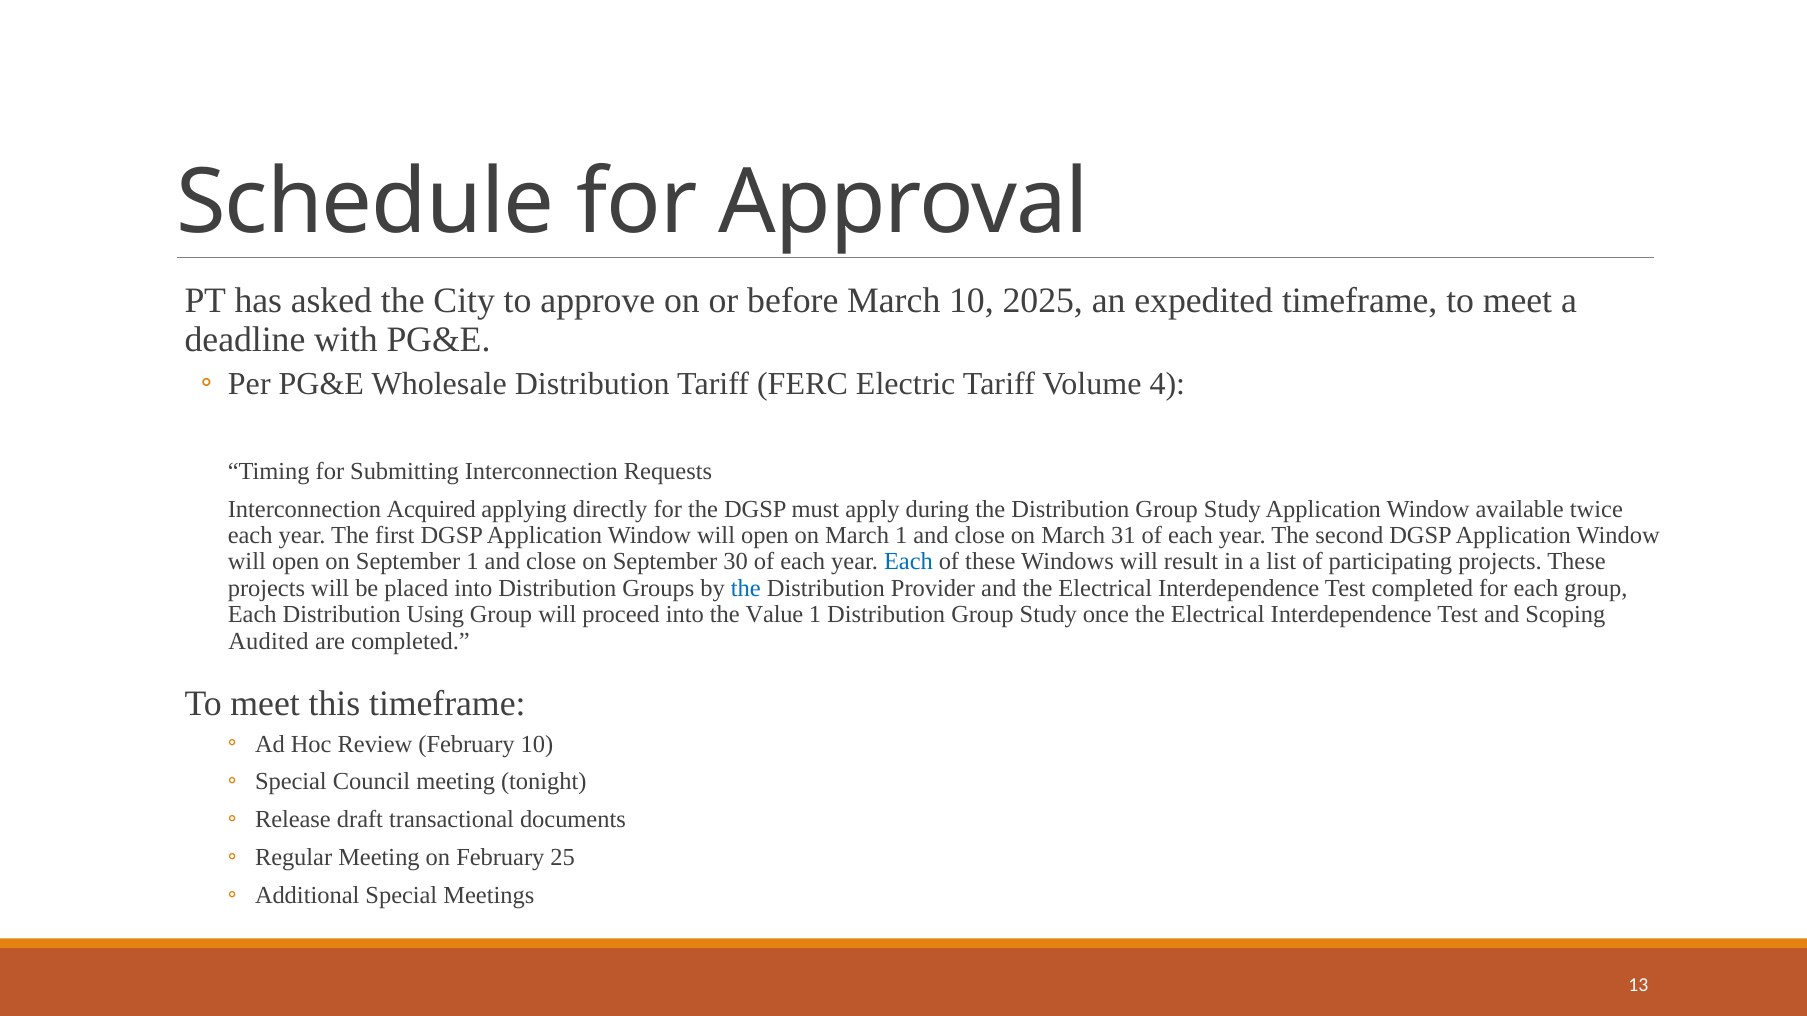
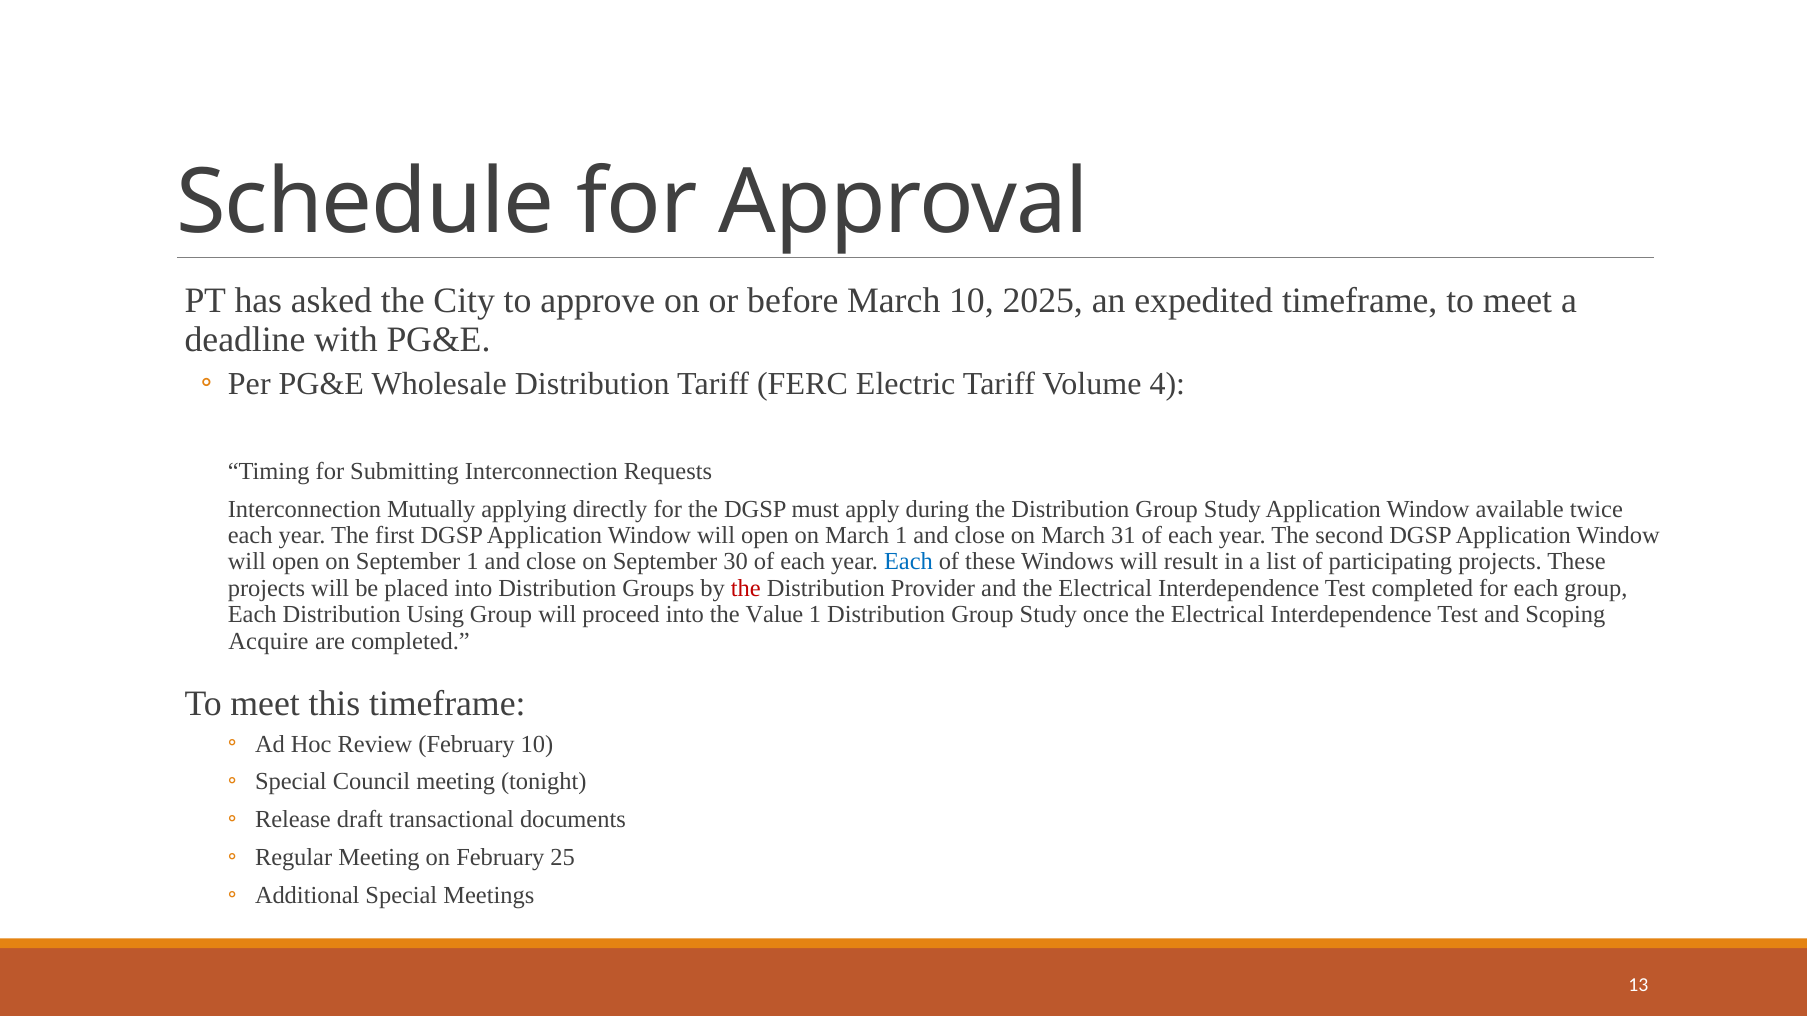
Acquired: Acquired -> Mutually (431, 509)
the colour: blue -> red (746, 589)
Audited: Audited -> Acquire (268, 642)
